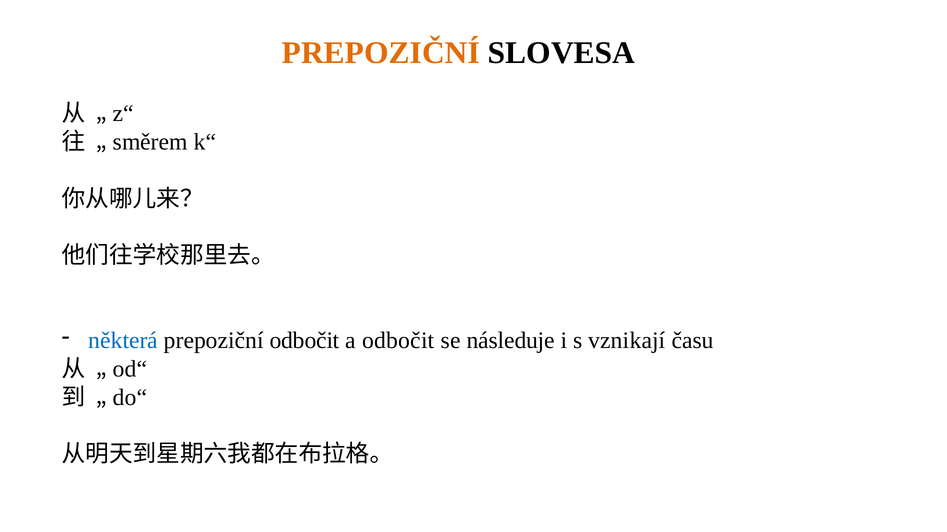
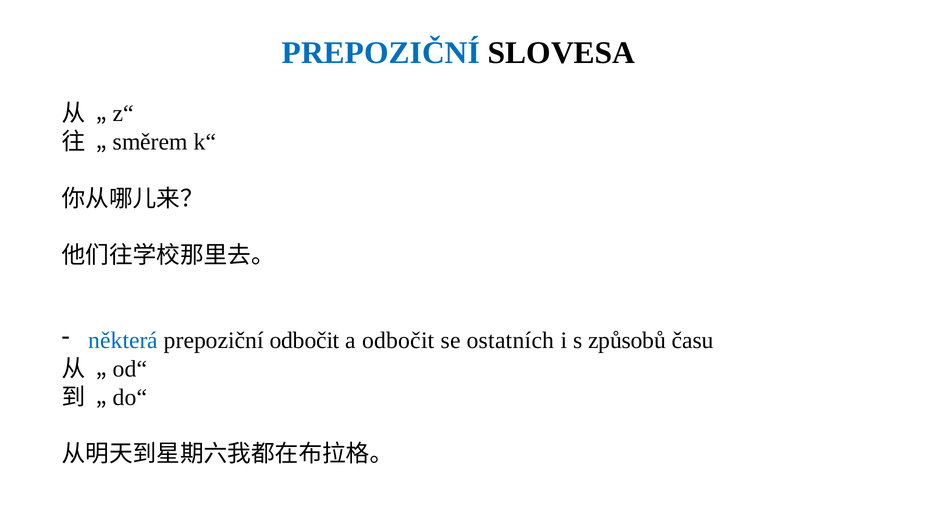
PREPOZIČNÍ colour: orange -> blue (381, 53)
následuje: následuje -> ostatních (511, 341)
vznikají: vznikají -> způsobů (627, 341)
